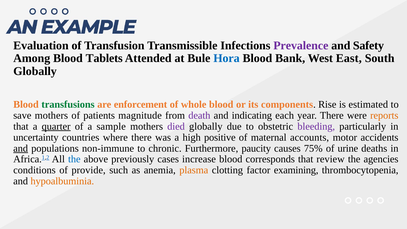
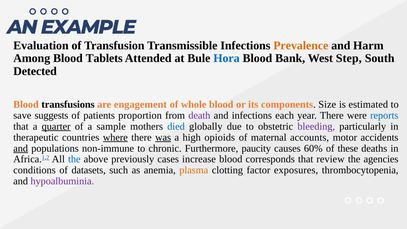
Prevalence colour: purple -> orange (301, 45)
Safety: Safety -> Harm (368, 45)
East: East -> Step (349, 58)
Globally: Globally -> Detected (35, 71)
transfusions colour: green -> black (68, 104)
enforcement: enforcement -> engagement (140, 104)
Rise: Rise -> Size (327, 104)
save mothers: mothers -> suggests (51, 115)
magnitude: magnitude -> proportion (140, 115)
and indicating: indicating -> infections (252, 115)
reports colour: orange -> blue (384, 115)
died colour: purple -> blue (176, 126)
uncertainty: uncertainty -> therapeutic (36, 137)
where underline: none -> present (115, 137)
was underline: none -> present (163, 137)
positive: positive -> opioids (220, 137)
75%: 75% -> 60% (313, 148)
urine: urine -> these (348, 148)
provide: provide -> datasets (89, 170)
examining: examining -> exposures (296, 170)
hypoalbuminia colour: orange -> purple (62, 181)
